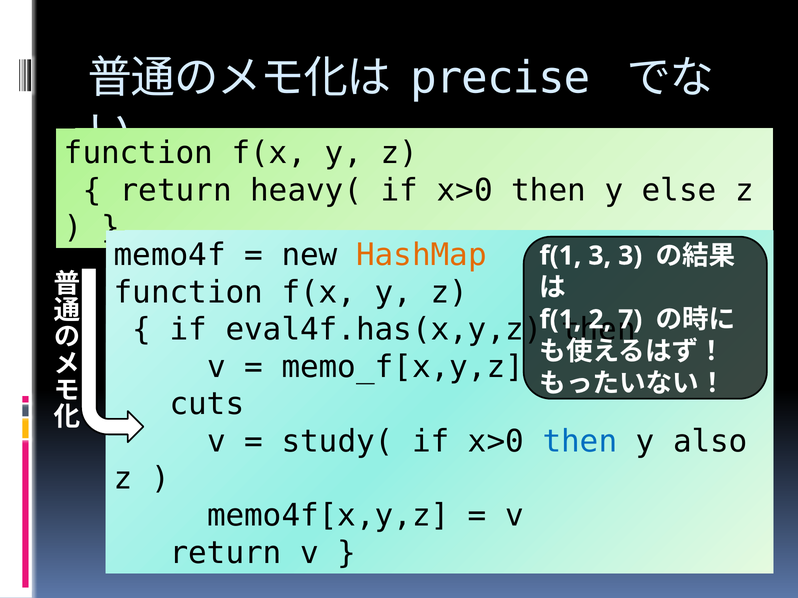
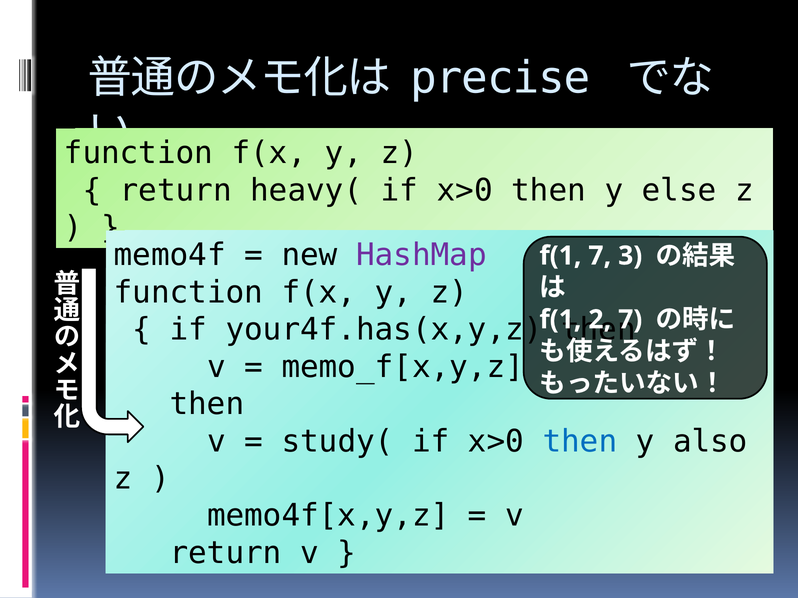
HashMap colour: orange -> purple (421, 255)
f(1 3: 3 -> 7 (600, 256)
eval4f.has(x,y,z: eval4f.has(x,y,z -> your4f.has(x,y,z (384, 330)
cuts: cuts -> then (207, 404)
